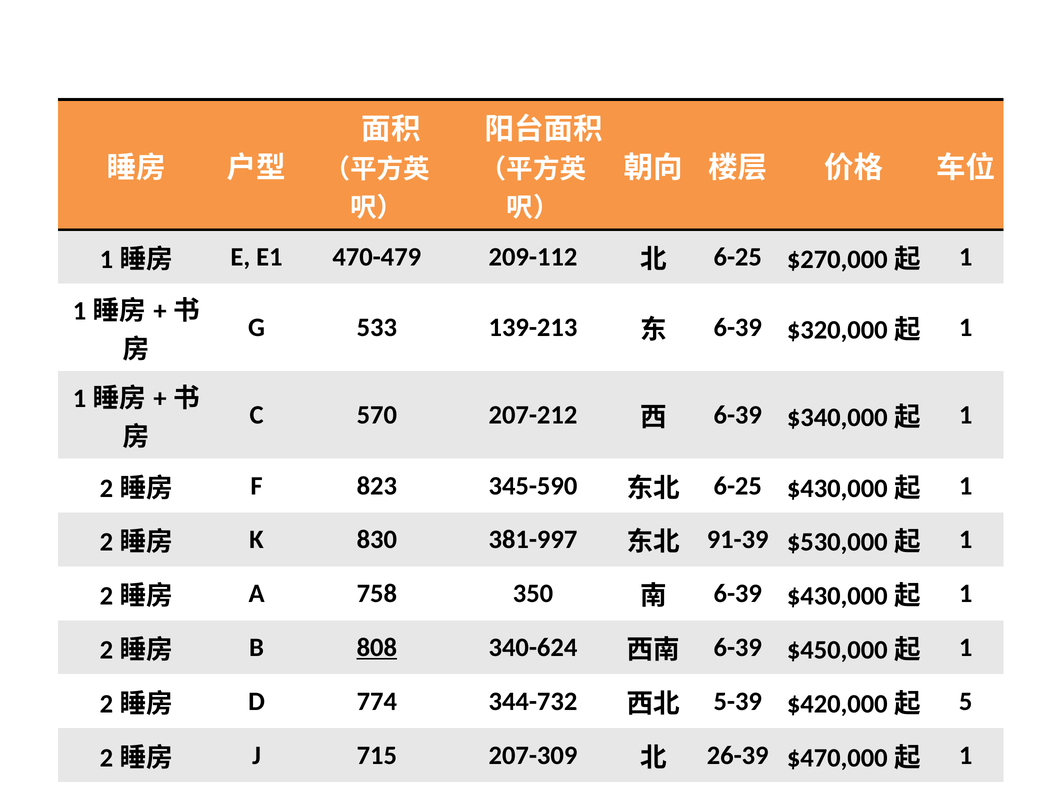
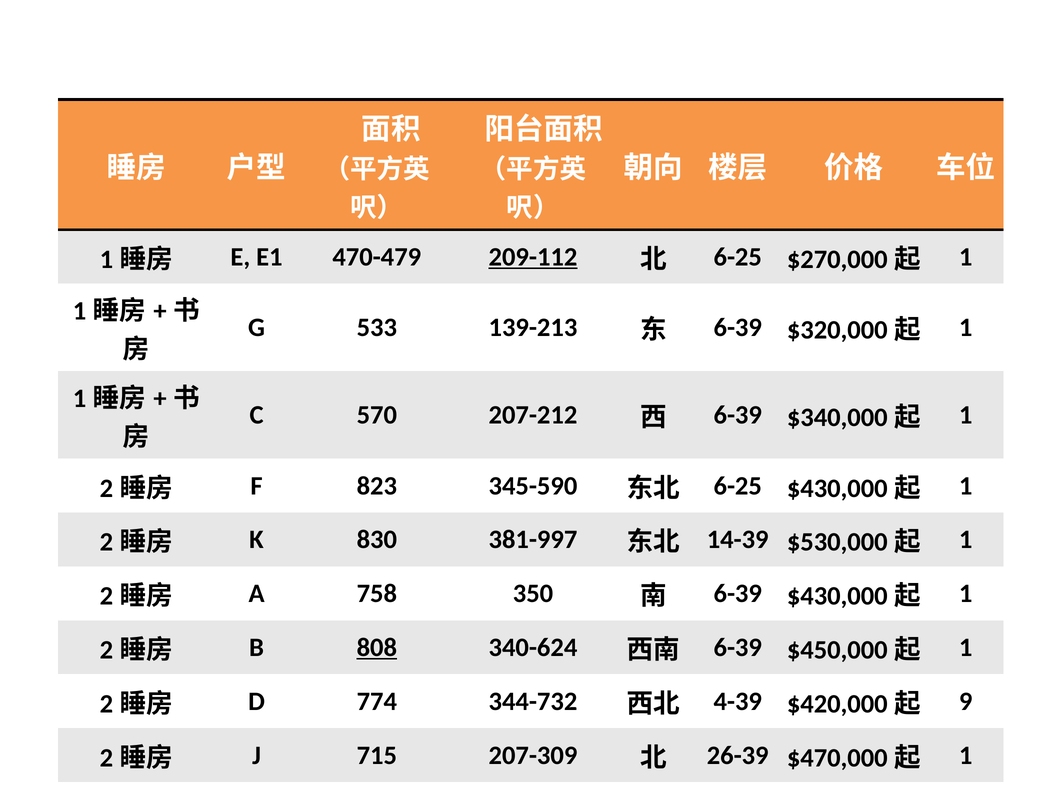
209-112 underline: none -> present (533, 257)
91-39: 91-39 -> 14-39 (738, 540)
5-39: 5-39 -> 4-39 (738, 702)
5: 5 -> 9 (966, 702)
